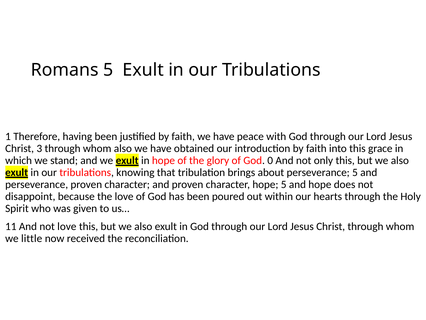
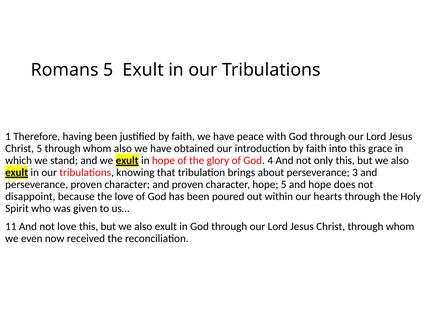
Christ 3: 3 -> 5 (39, 148)
0: 0 -> 4 (270, 160)
perseverance 5: 5 -> 3 (355, 172)
little: little -> even (32, 238)
